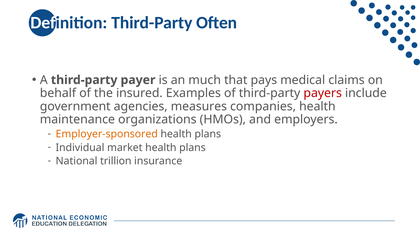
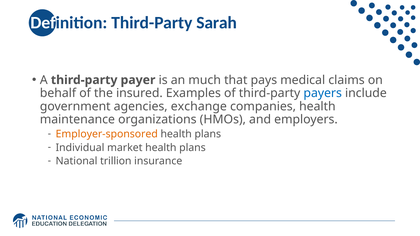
Often: Often -> Sarah (217, 23)
payers colour: red -> blue (323, 93)
measures: measures -> exchange (199, 107)
